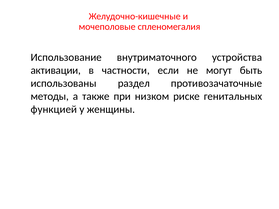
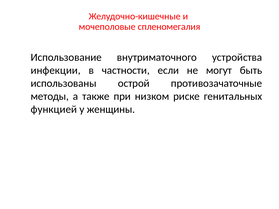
активации: активации -> инфекции (56, 70)
раздел: раздел -> острой (134, 83)
